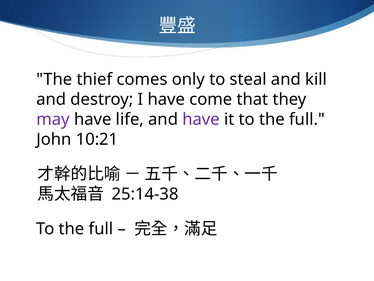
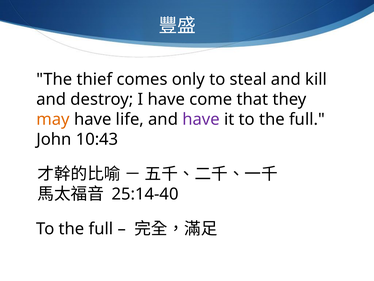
may colour: purple -> orange (53, 119)
10:21: 10:21 -> 10:43 (97, 139)
25:14-38: 25:14-38 -> 25:14-40 (145, 194)
